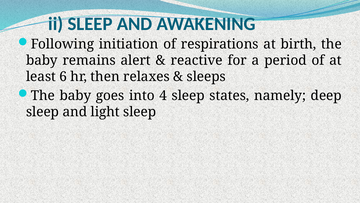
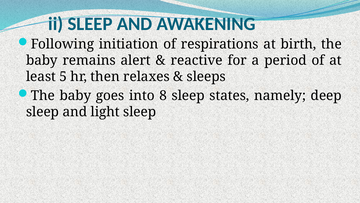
6: 6 -> 5 (63, 77)
4: 4 -> 8 (163, 95)
